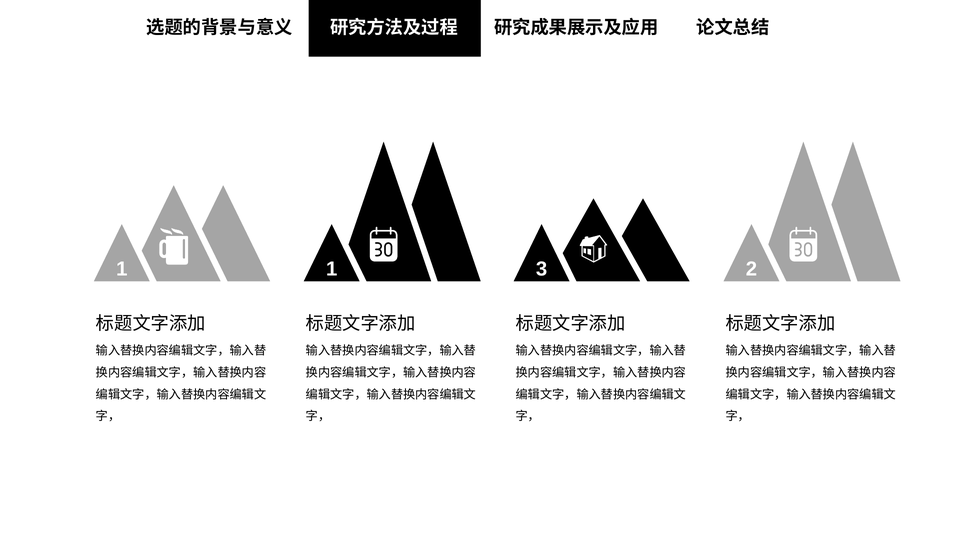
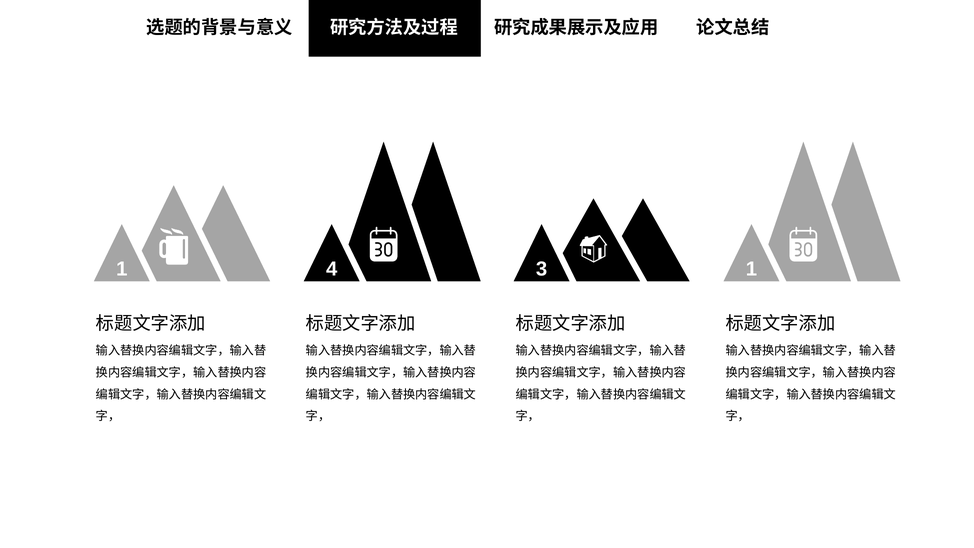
1 1: 1 -> 4 (332, 269)
3 2: 2 -> 1 (751, 269)
